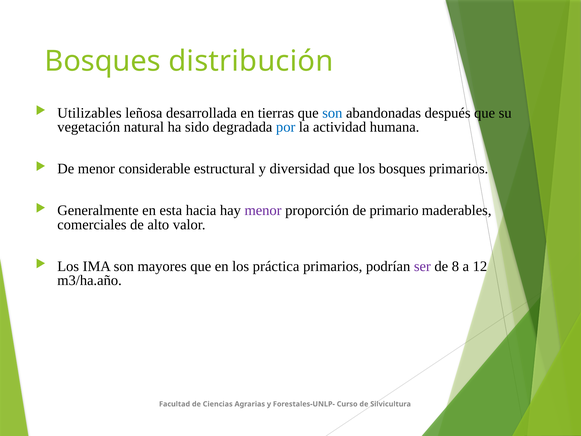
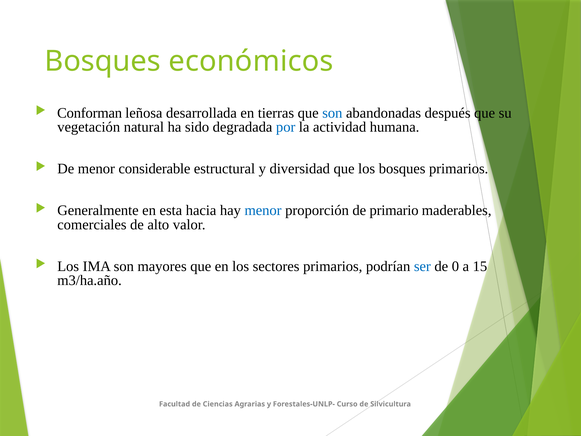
distribución: distribución -> económicos (251, 61)
Utilizables: Utilizables -> Conforman (90, 113)
menor colour: purple -> blue (263, 210)
práctica: práctica -> sectores (276, 266)
ser colour: purple -> blue (422, 266)
8: 8 -> 0 (455, 266)
12: 12 -> 15 (480, 266)
